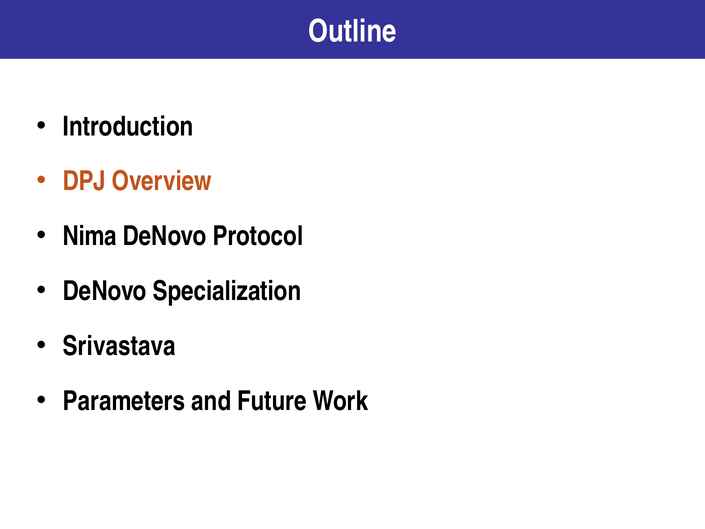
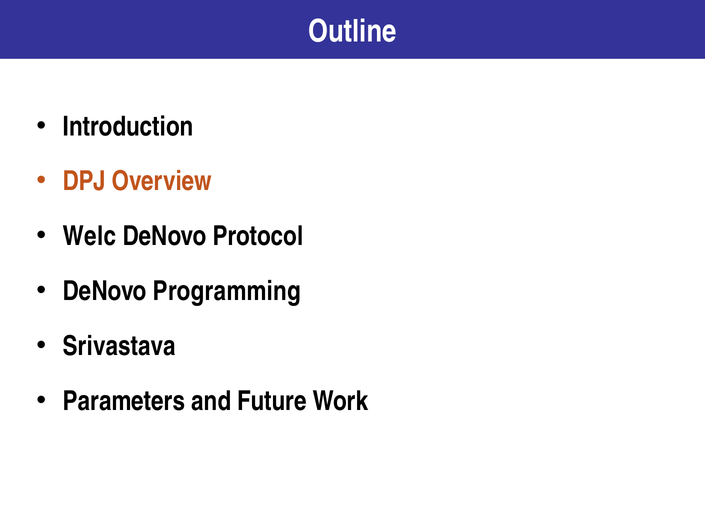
Nima: Nima -> Welc (90, 236)
Specialization: Specialization -> Programming (227, 291)
